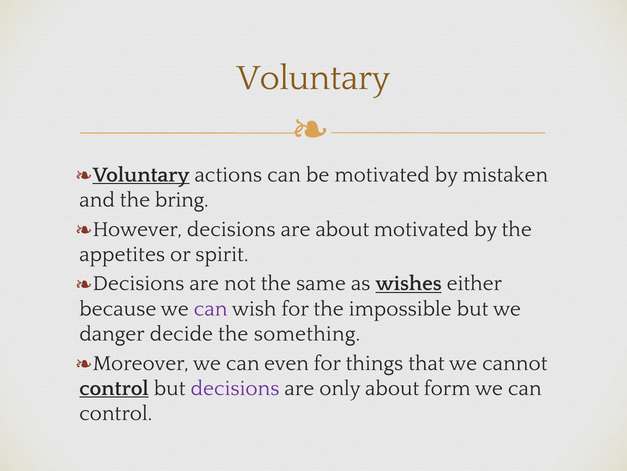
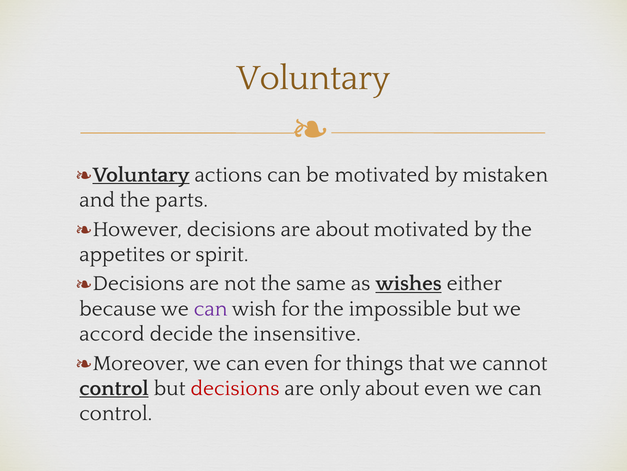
bring: bring -> parts (182, 200)
danger: danger -> accord (112, 333)
something: something -> insensitive (307, 333)
decisions colour: purple -> red (235, 388)
about form: form -> even (447, 388)
